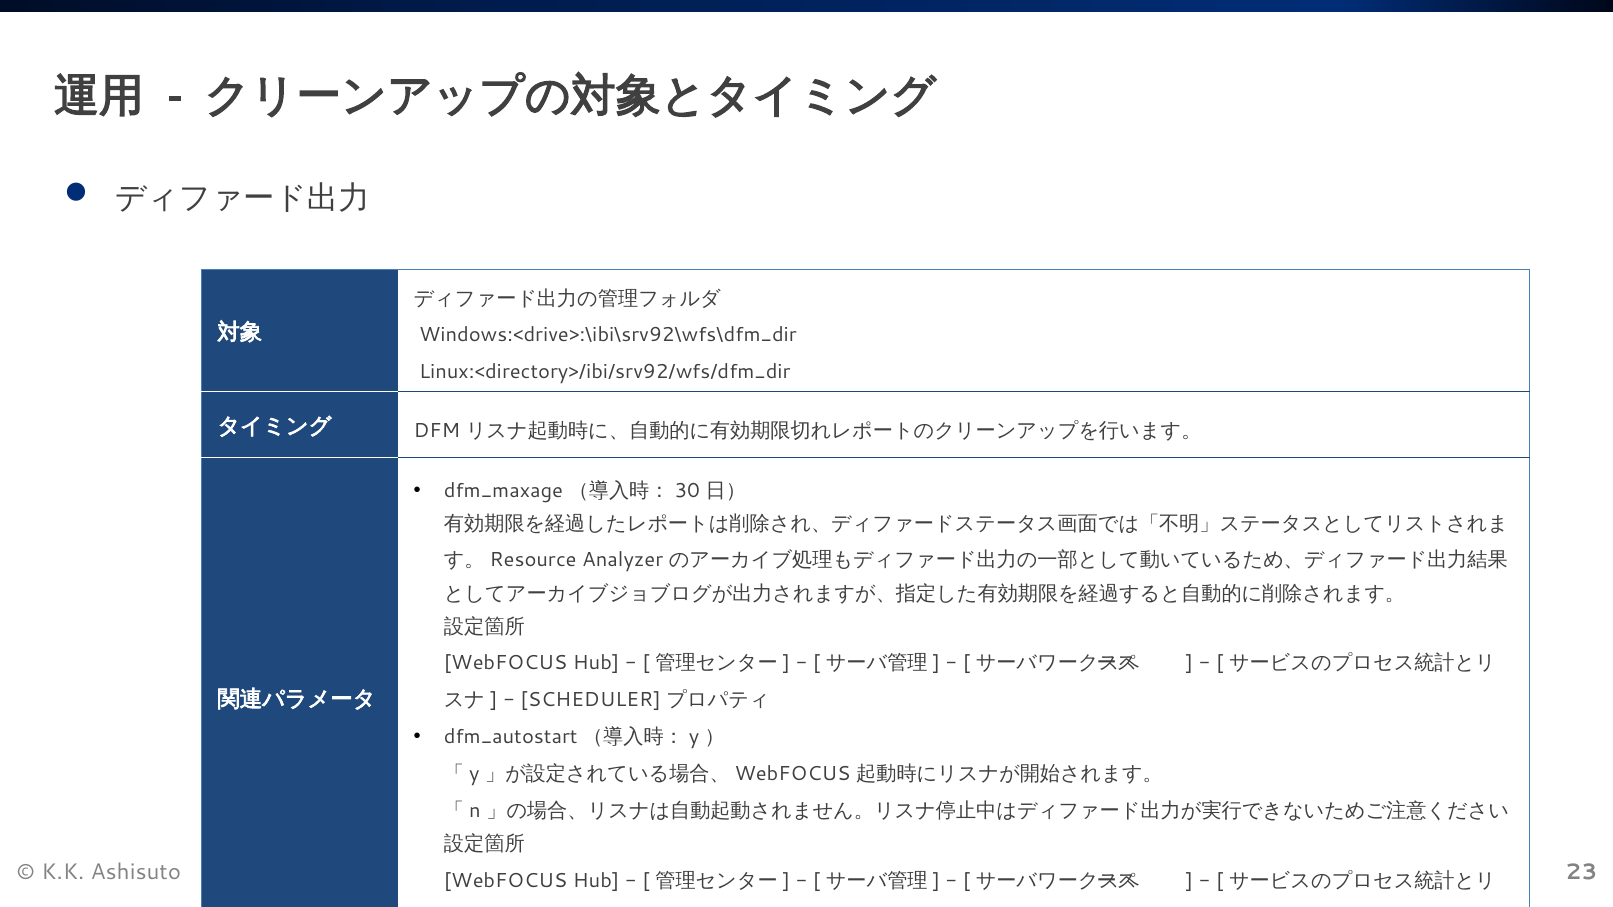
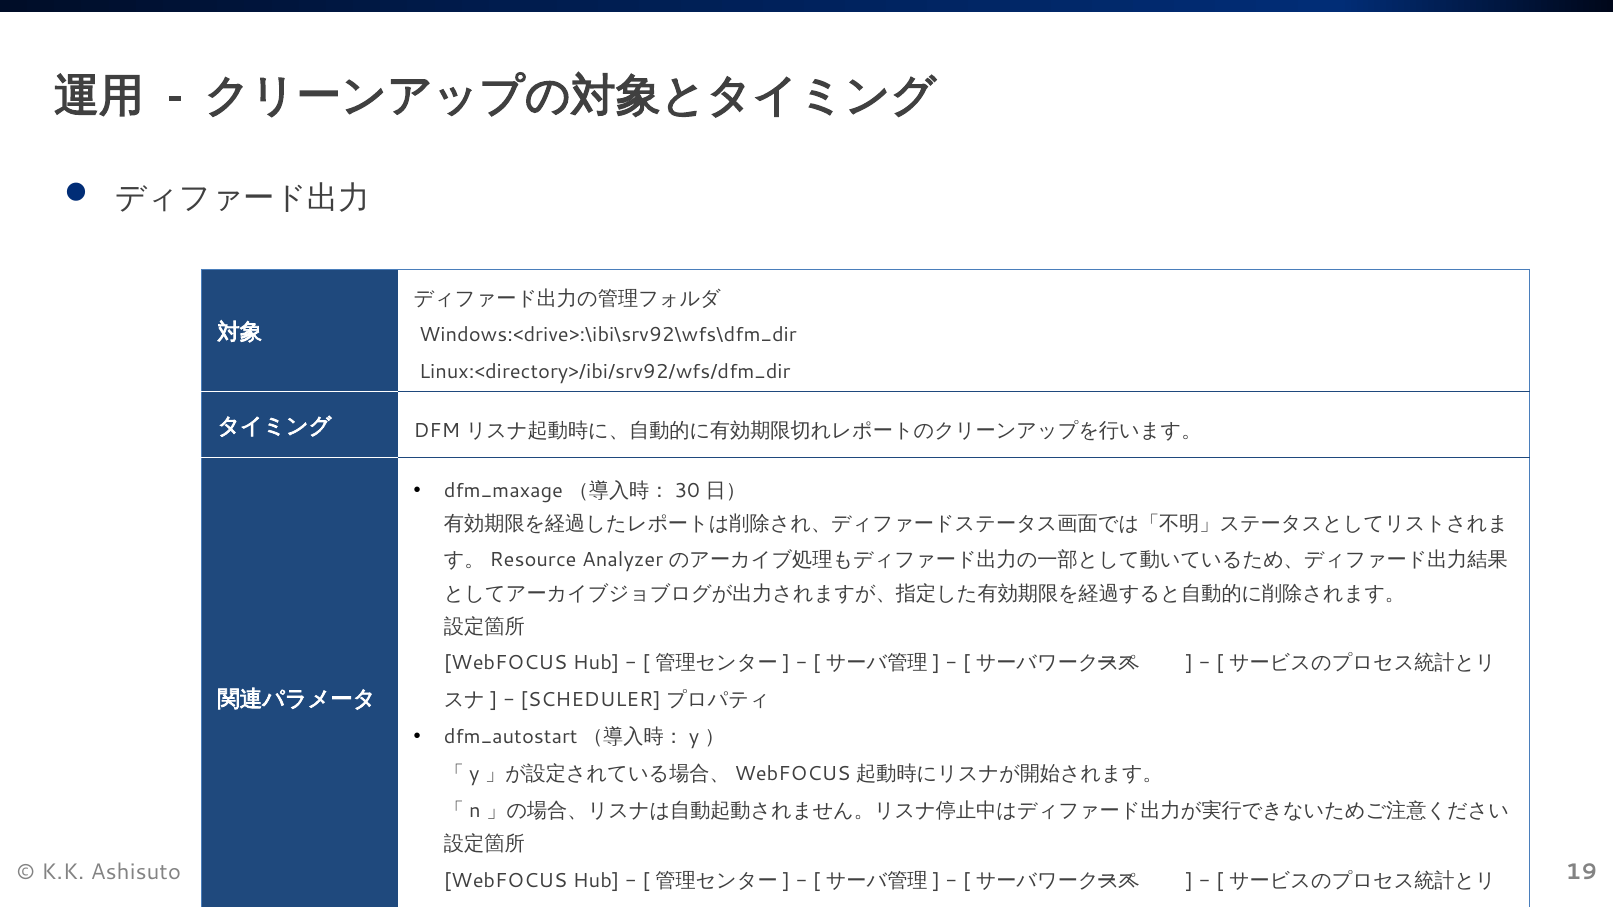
23: 23 -> 19 (1581, 873)
